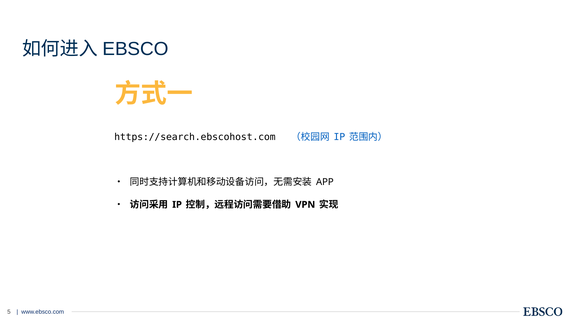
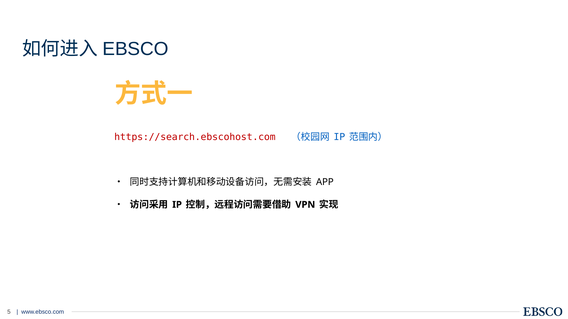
https://search.ebscohost.com colour: black -> red (195, 137)
